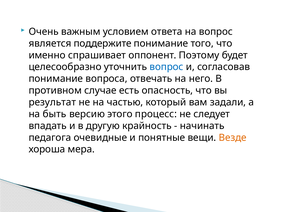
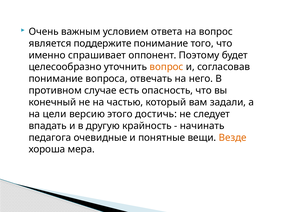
вопрос colour: blue -> orange (166, 67)
результат: результат -> конечный (52, 102)
быть: быть -> цели (55, 114)
процесс: процесс -> достичь (156, 114)
